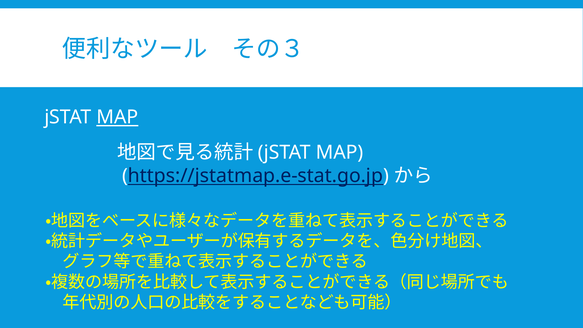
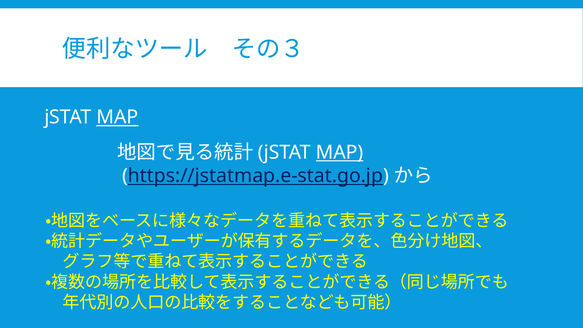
MAP underline: none -> present (340, 152)
